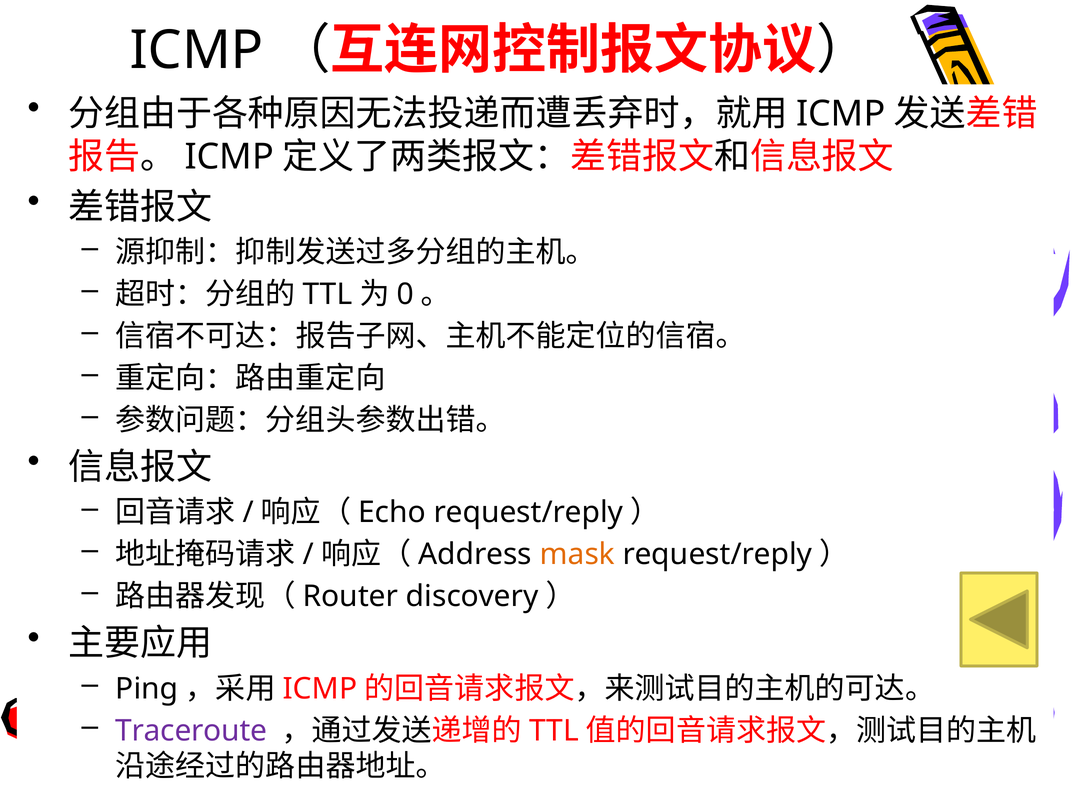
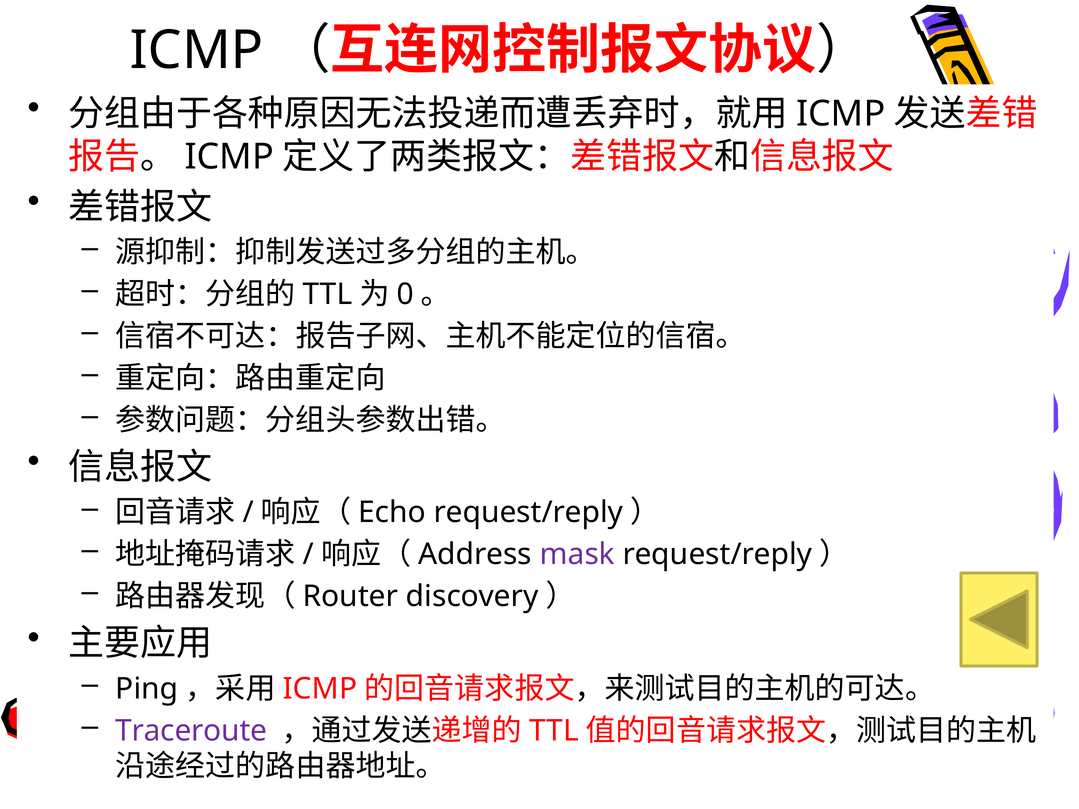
mask colour: orange -> purple (577, 555)
